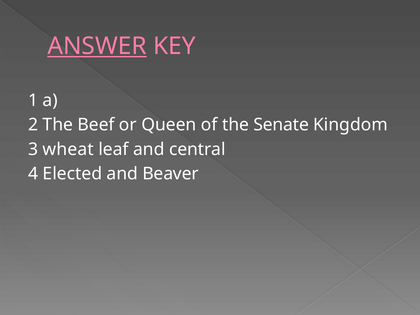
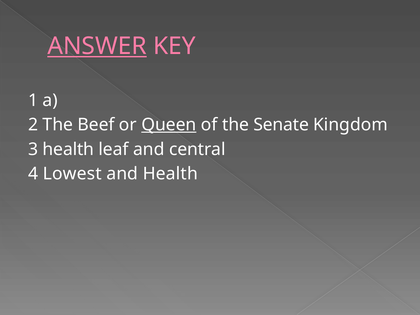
Queen underline: none -> present (169, 125)
3 wheat: wheat -> health (68, 149)
Elected: Elected -> Lowest (72, 174)
and Beaver: Beaver -> Health (170, 174)
